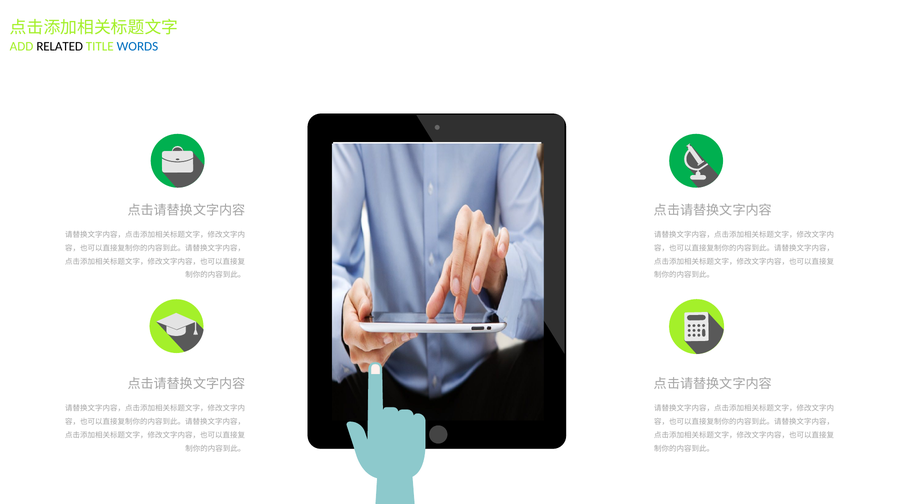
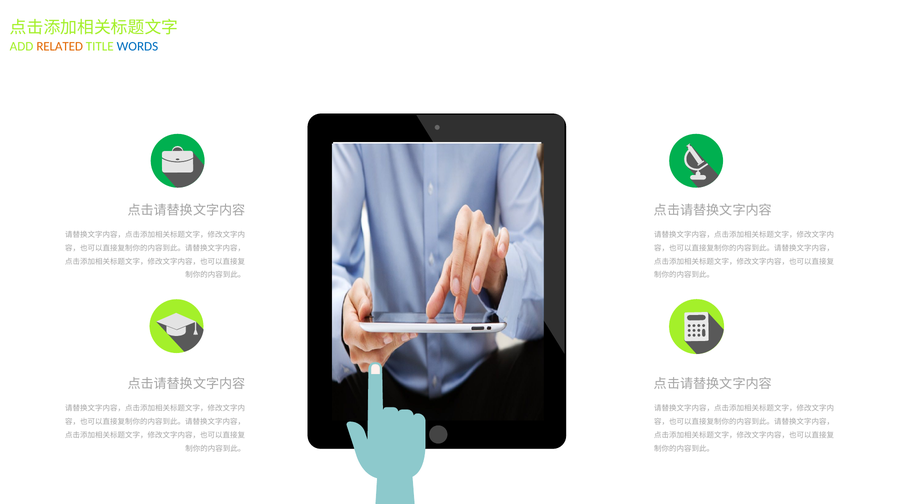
RELATED colour: black -> orange (60, 47)
